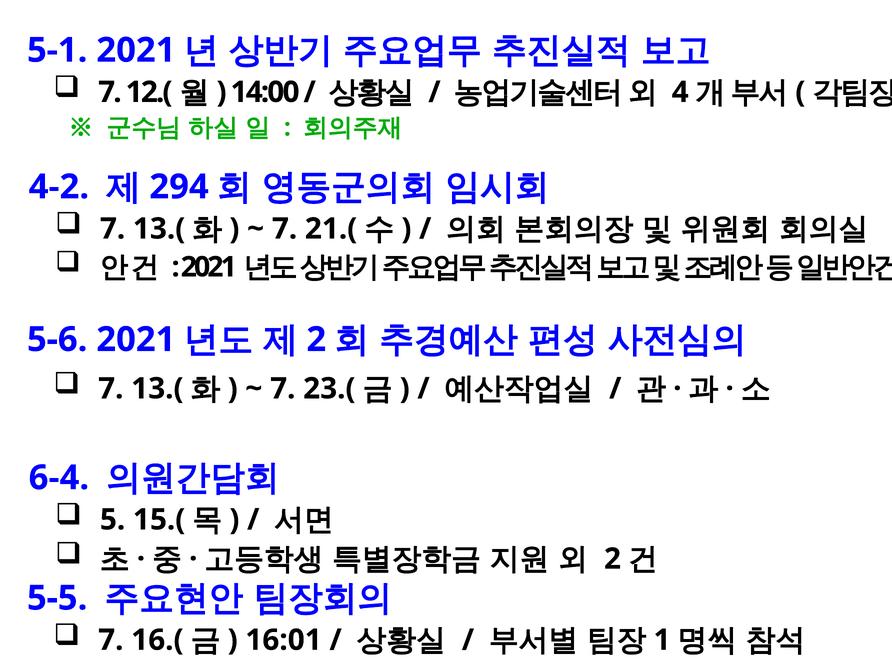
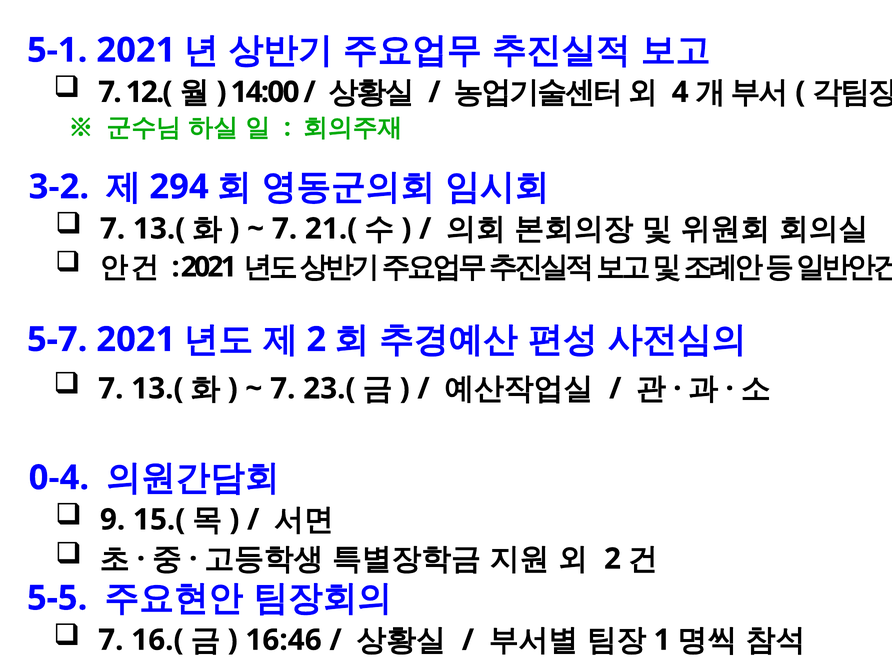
4-2: 4-2 -> 3-2 (59, 187)
5-6: 5-6 -> 5-7 (57, 340)
6-4: 6-4 -> 0-4 (59, 478)
5: 5 -> 9 (113, 520)
16:01: 16:01 -> 16:46 (284, 640)
